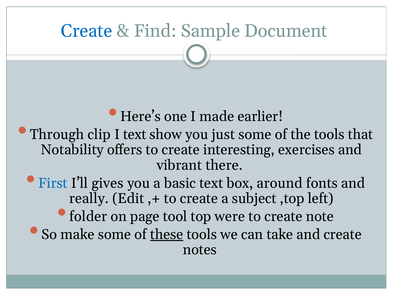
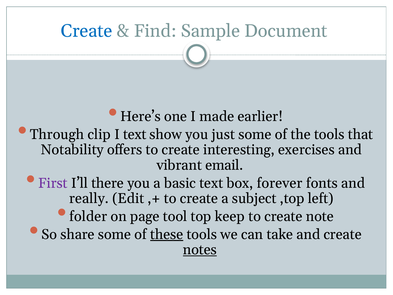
there: there -> email (224, 165)
First colour: blue -> purple (53, 183)
gives: gives -> there (108, 183)
around: around -> forever (280, 183)
were: were -> keep (230, 216)
make: make -> share (77, 234)
notes underline: none -> present (200, 250)
